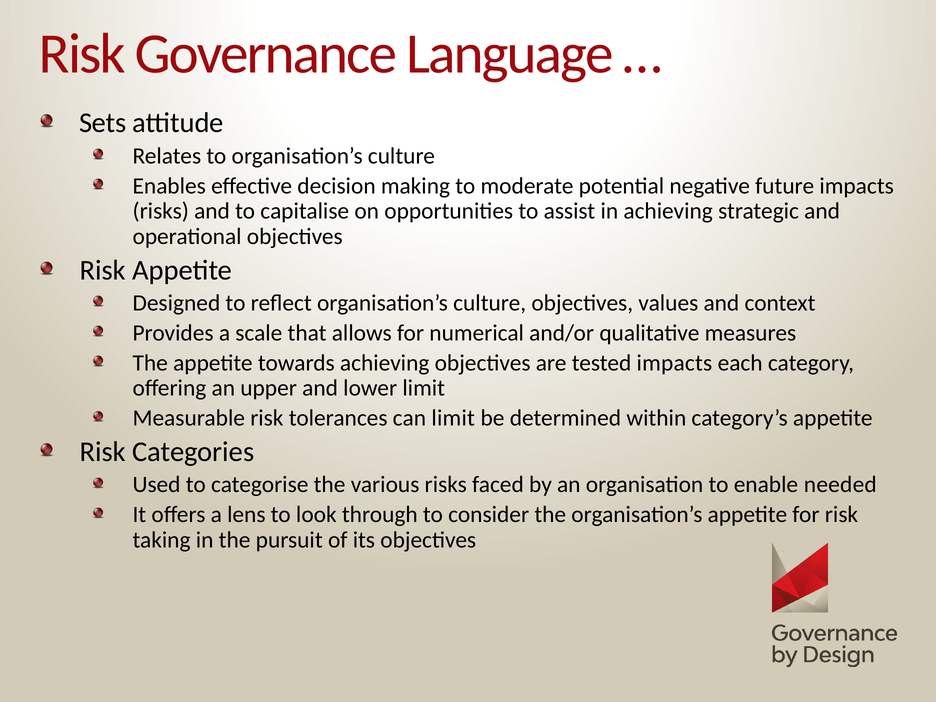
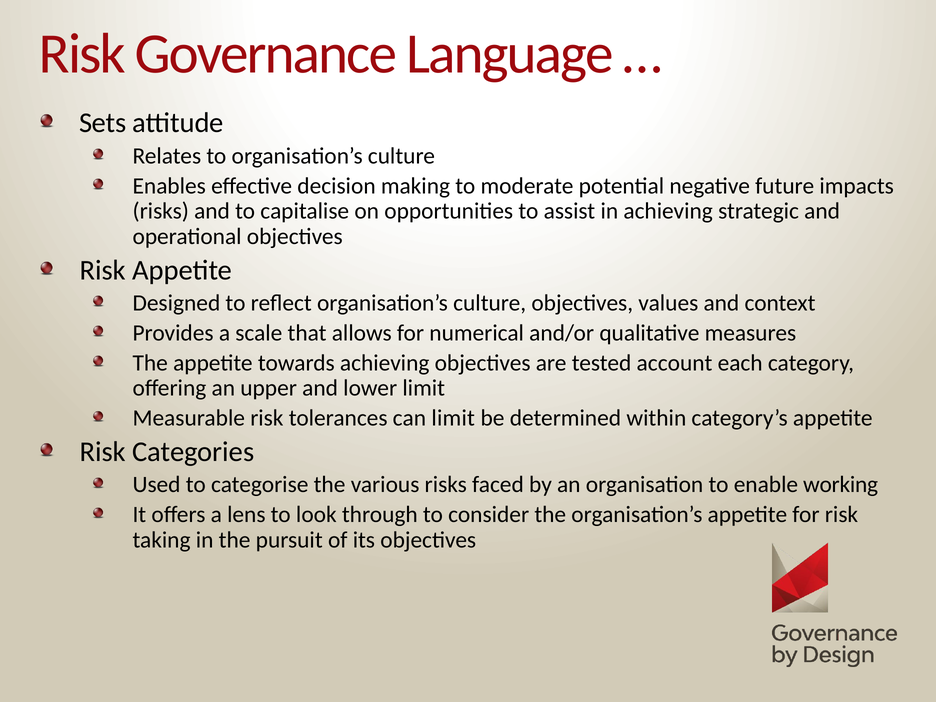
tested impacts: impacts -> account (675, 363)
needed: needed -> working (841, 485)
